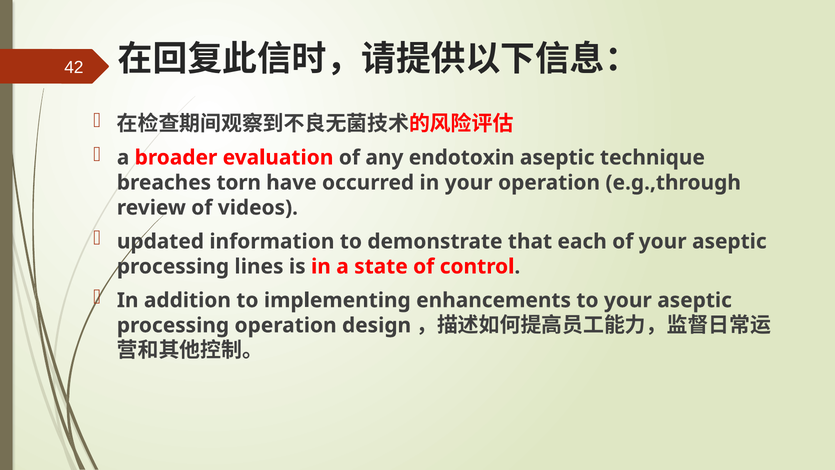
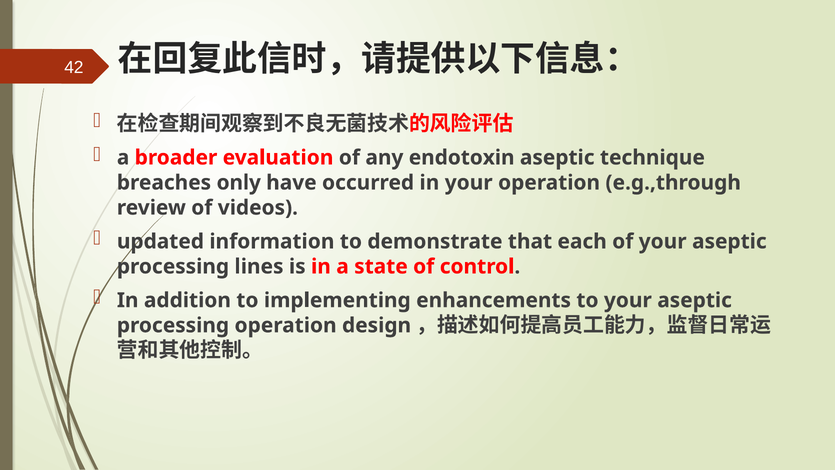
torn: torn -> only (239, 183)
